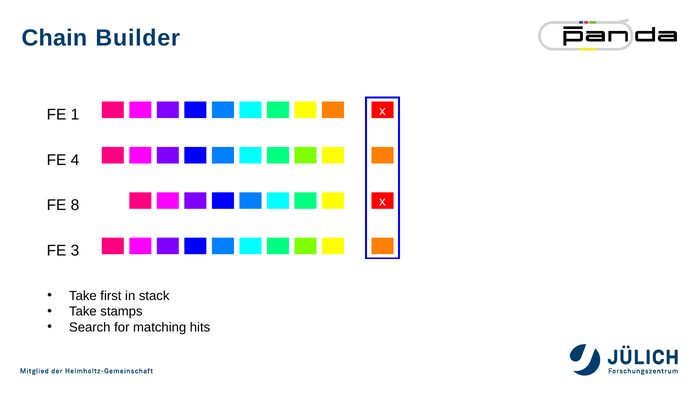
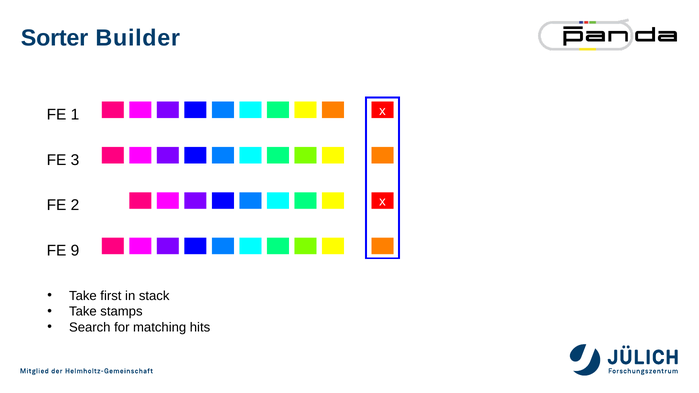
Chain: Chain -> Sorter (55, 38)
4: 4 -> 3 (75, 160)
8: 8 -> 2 (75, 205)
3: 3 -> 9 (75, 251)
